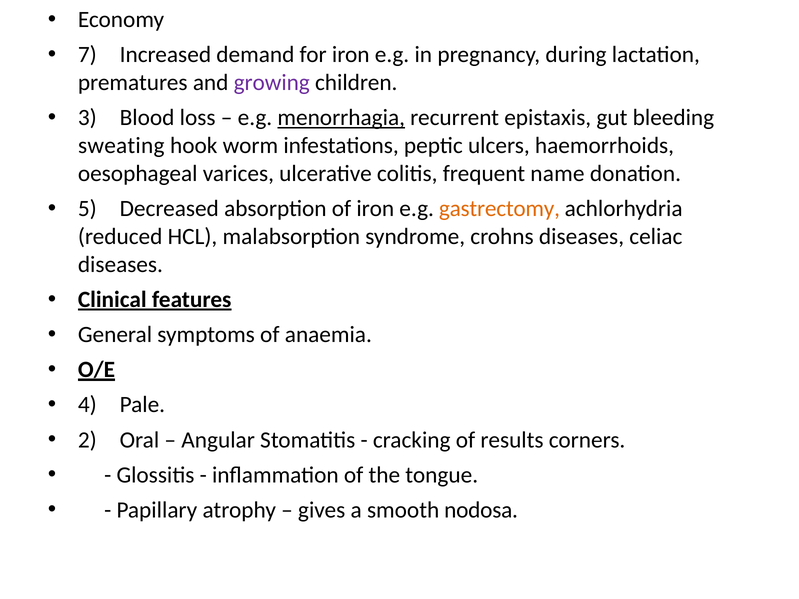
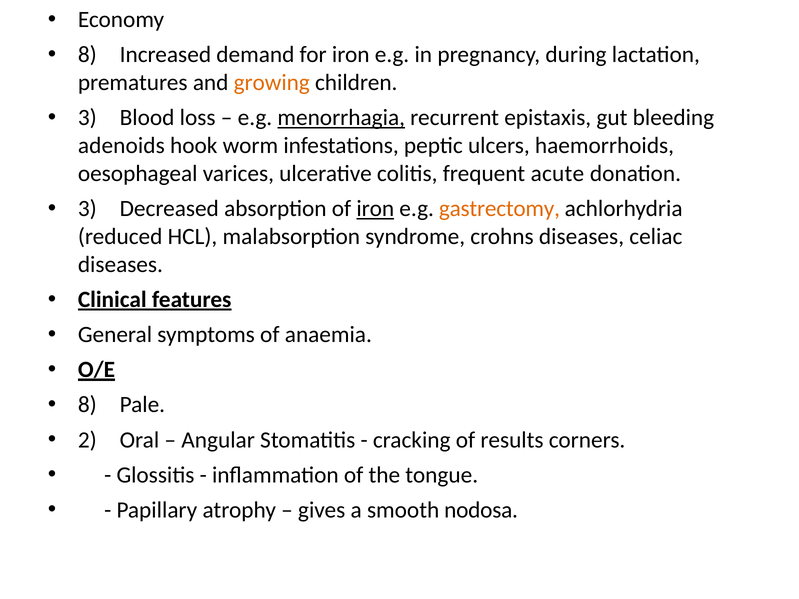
7: 7 -> 8 (87, 55)
growing colour: purple -> orange (272, 83)
sweating: sweating -> adenoids (121, 146)
name: name -> acute (557, 174)
5: 5 -> 3 (87, 209)
iron underline: none -> present (375, 209)
4: 4 -> 8 (87, 405)
